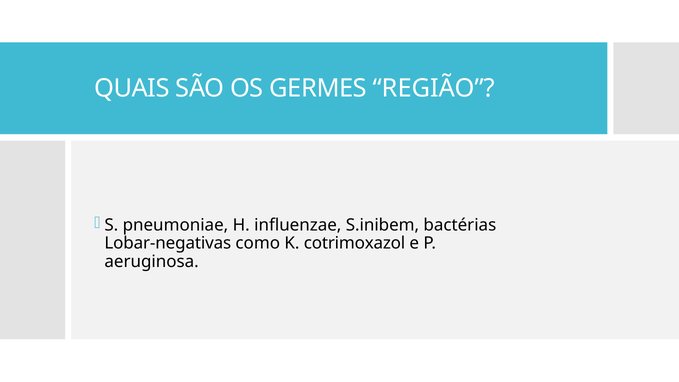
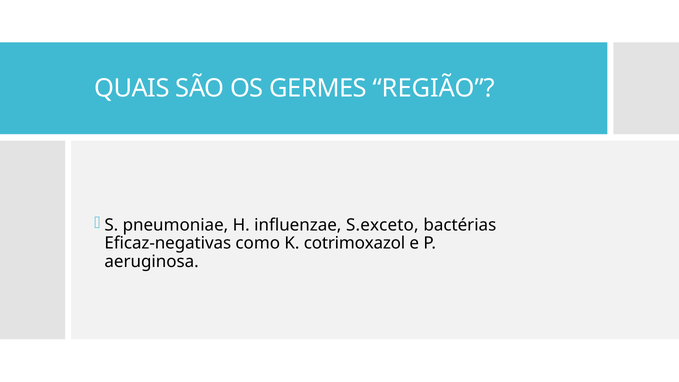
S.inibem: S.inibem -> S.exceto (382, 225)
Lobar-negativas: Lobar-negativas -> Eficaz-negativas (168, 243)
